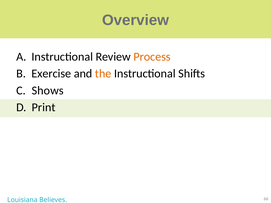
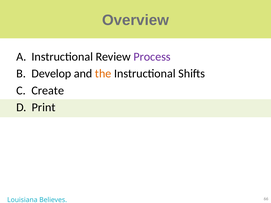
Process colour: orange -> purple (152, 57)
Exercise: Exercise -> Develop (51, 74)
Shows: Shows -> Create (48, 91)
